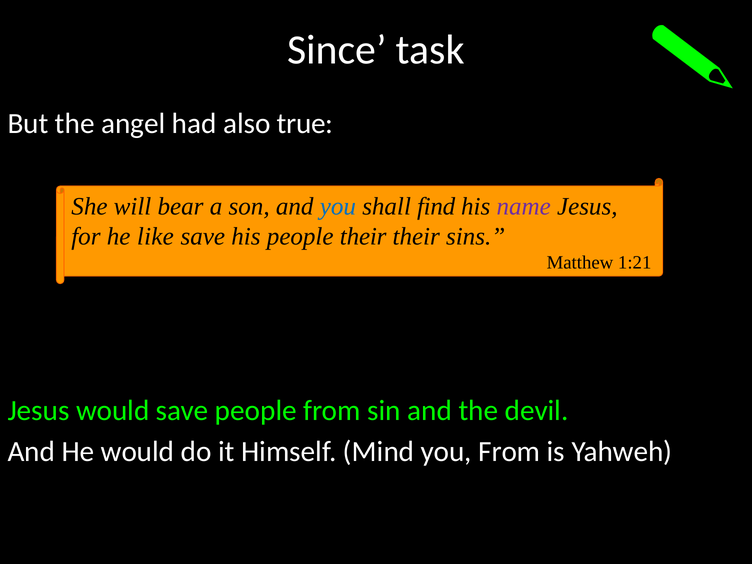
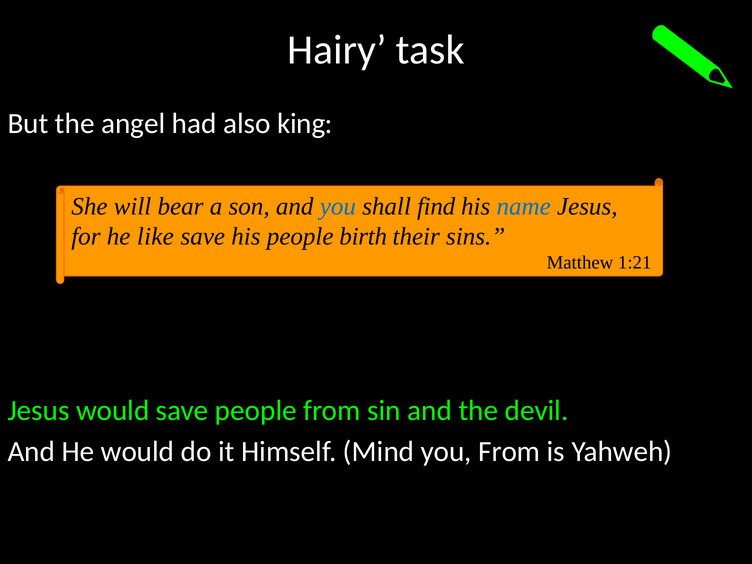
Since: Since -> Hairy (337, 50)
true: true -> king (305, 124)
name colour: purple -> blue (524, 206)
people their: their -> birth (363, 237)
